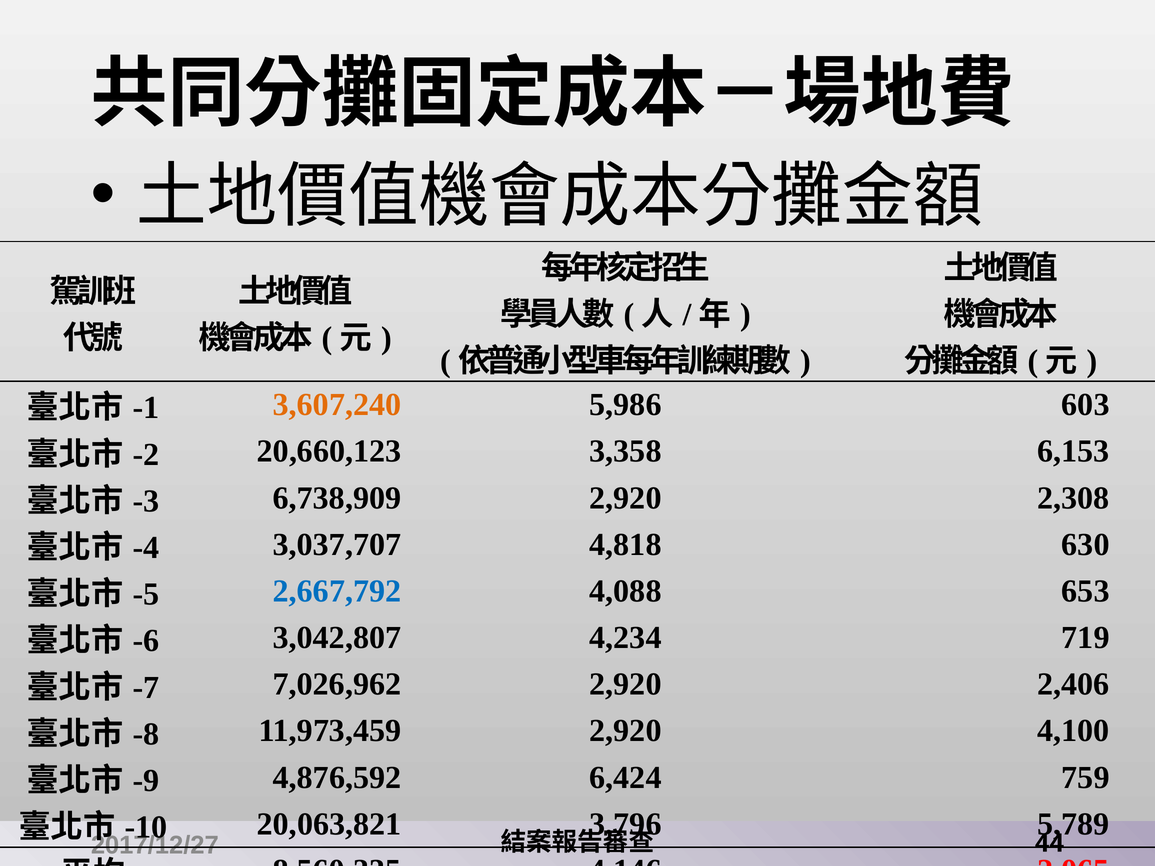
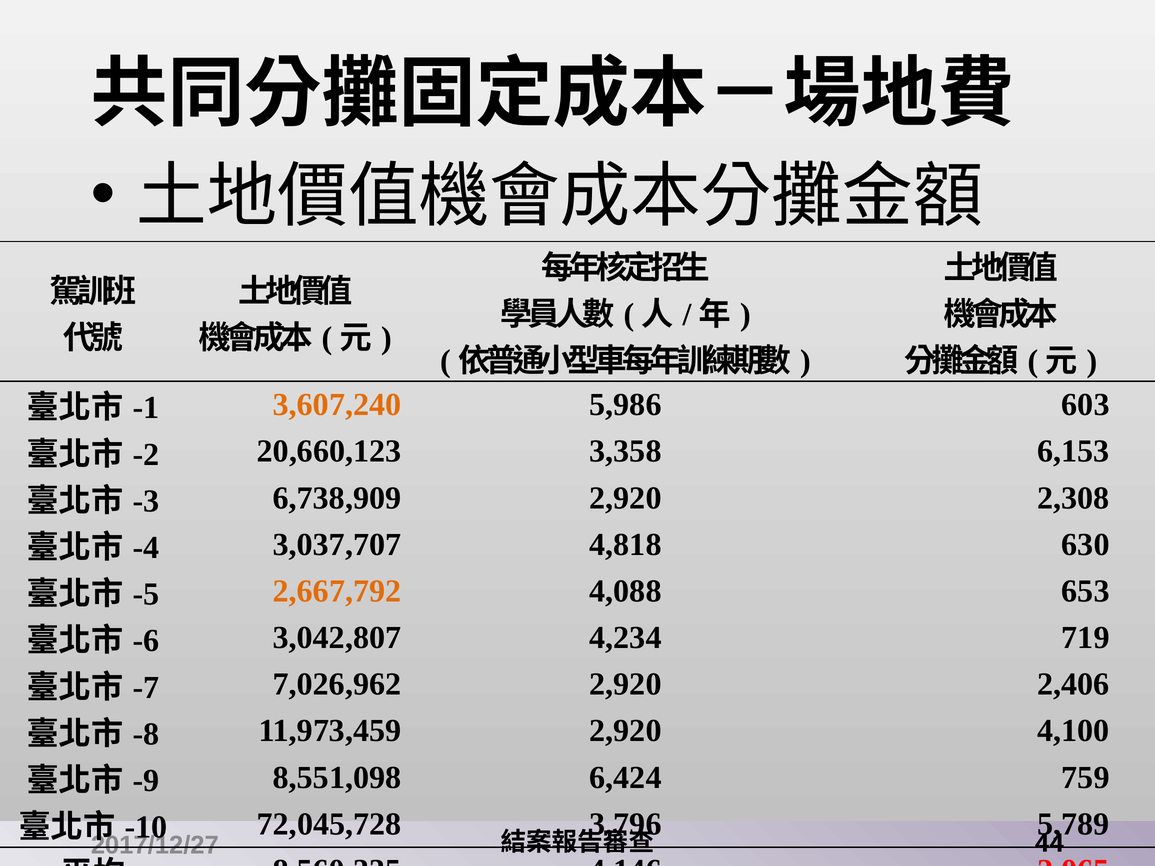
2,667,792 colour: blue -> orange (337, 591)
4,876,592: 4,876,592 -> 8,551,098 (337, 778)
20,063,821: 20,063,821 -> 72,045,728 (329, 824)
